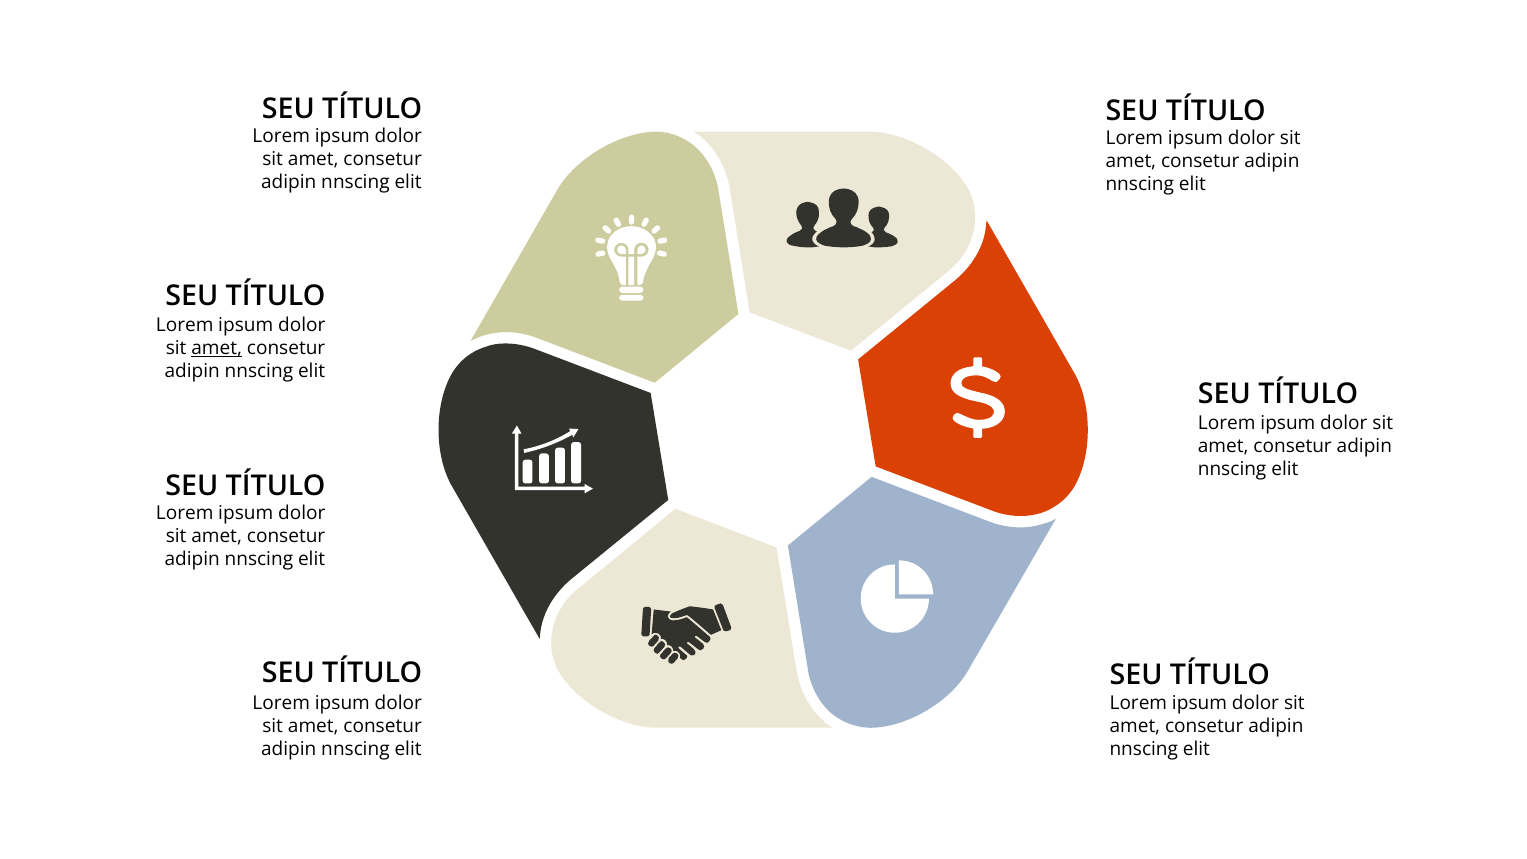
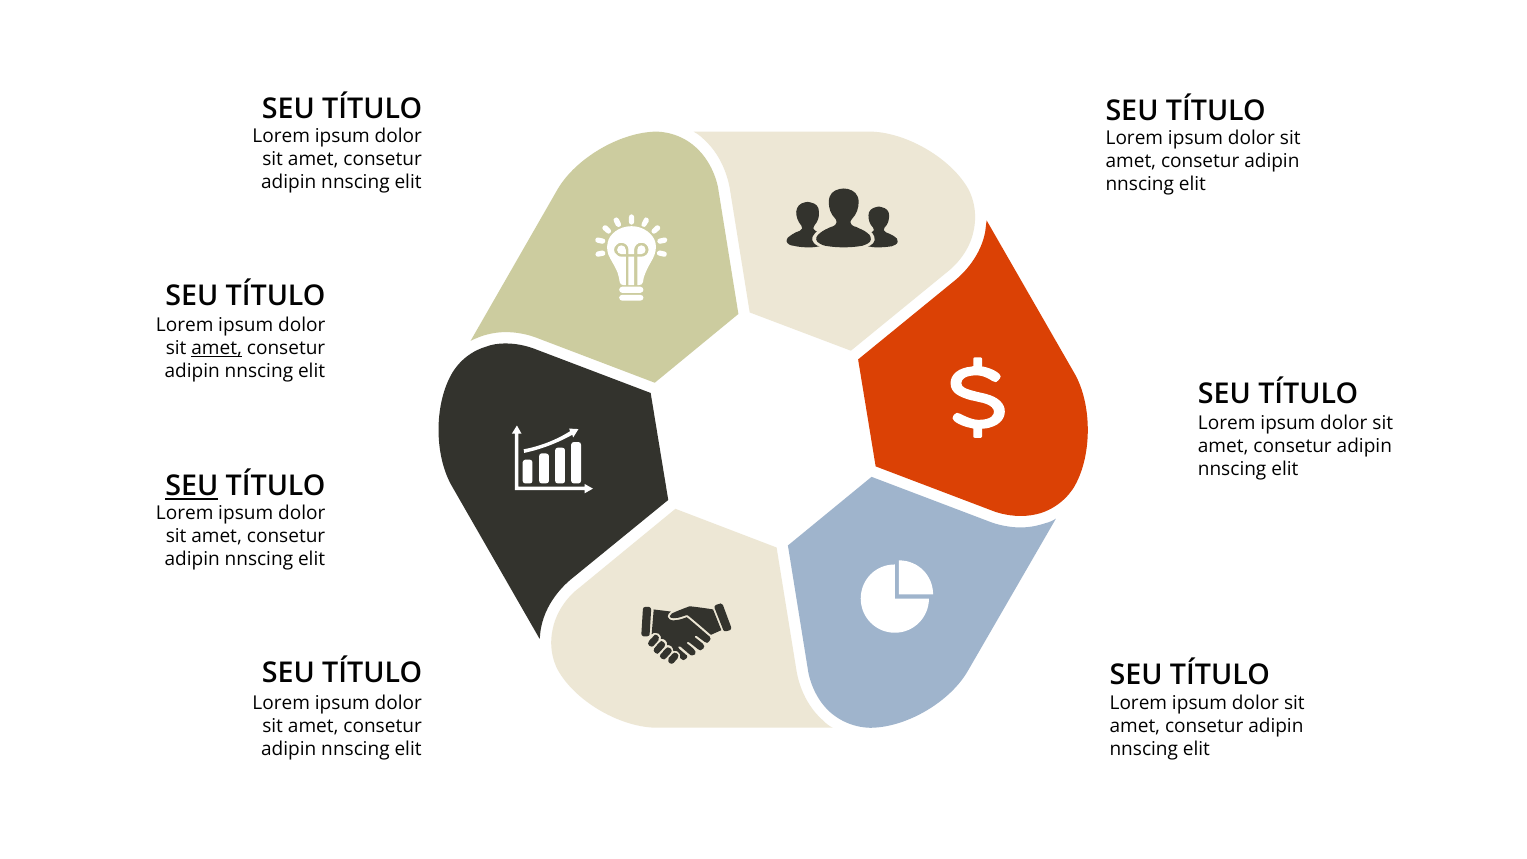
SEU underline: none -> present (192, 486)
